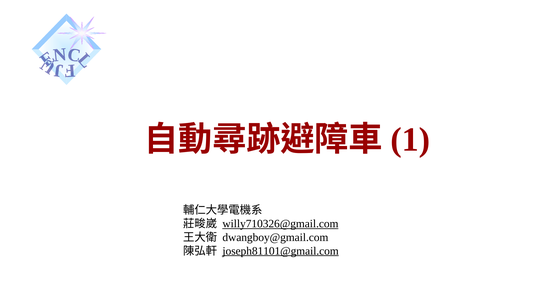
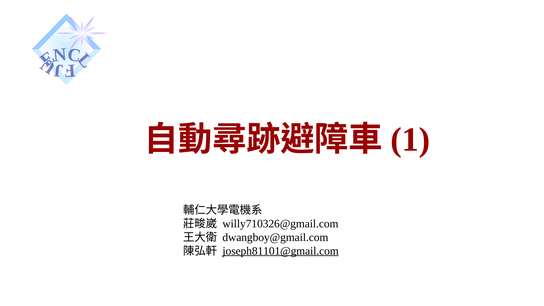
willy710326@gmail.com underline: present -> none (280, 224)
